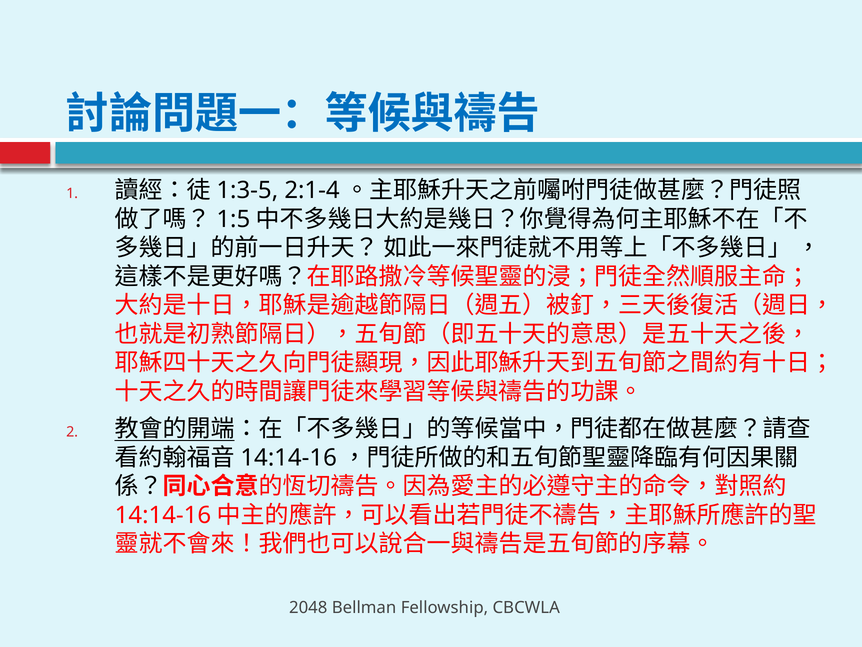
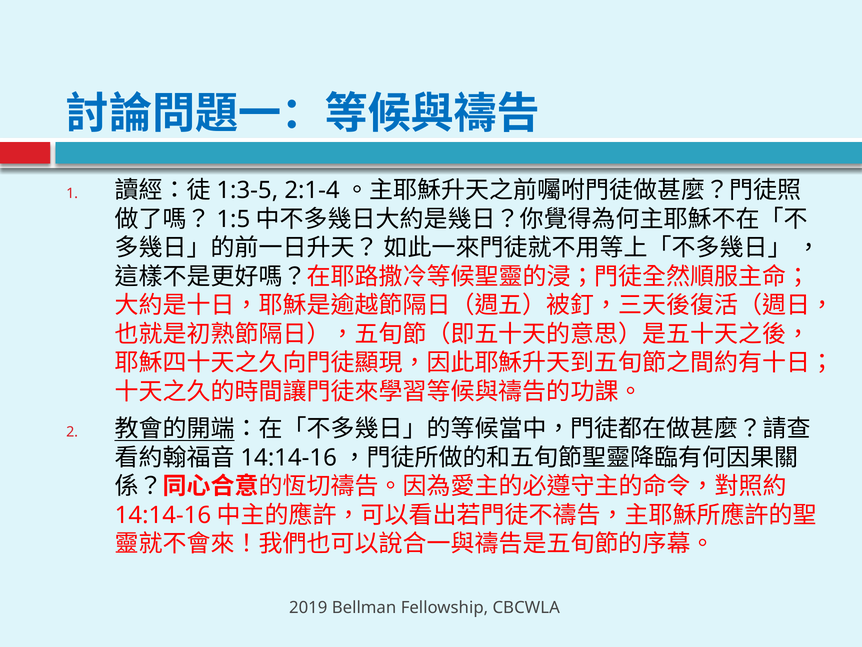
2048: 2048 -> 2019 (308, 607)
